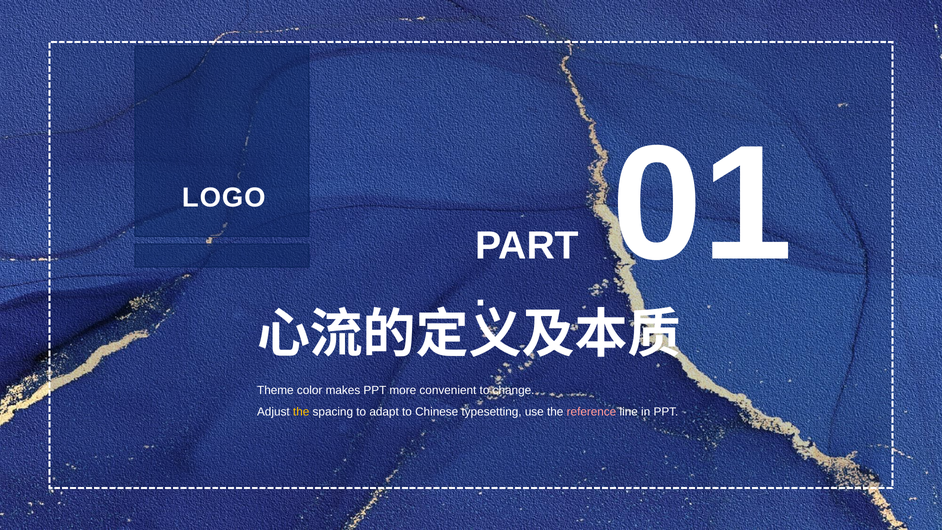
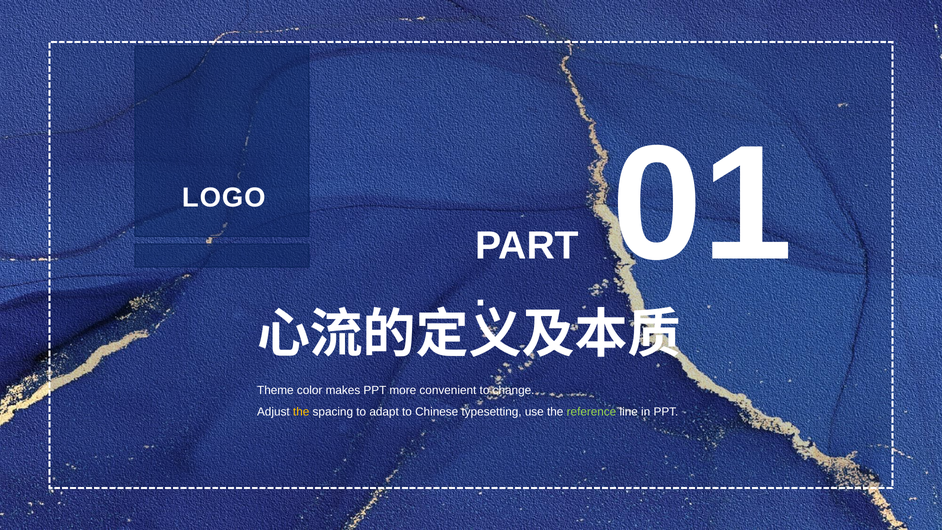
reference colour: pink -> light green (591, 412)
